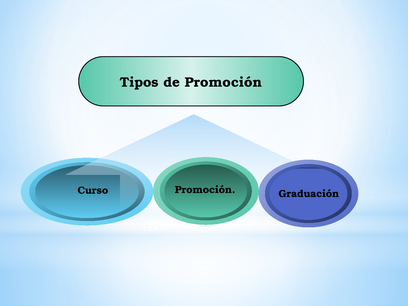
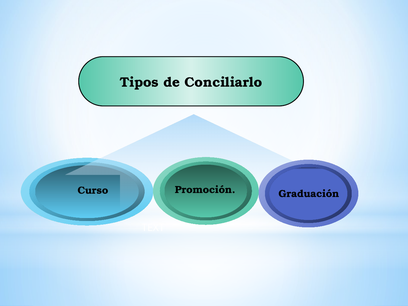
de Promoción: Promoción -> Conciliarlo (223, 82)
